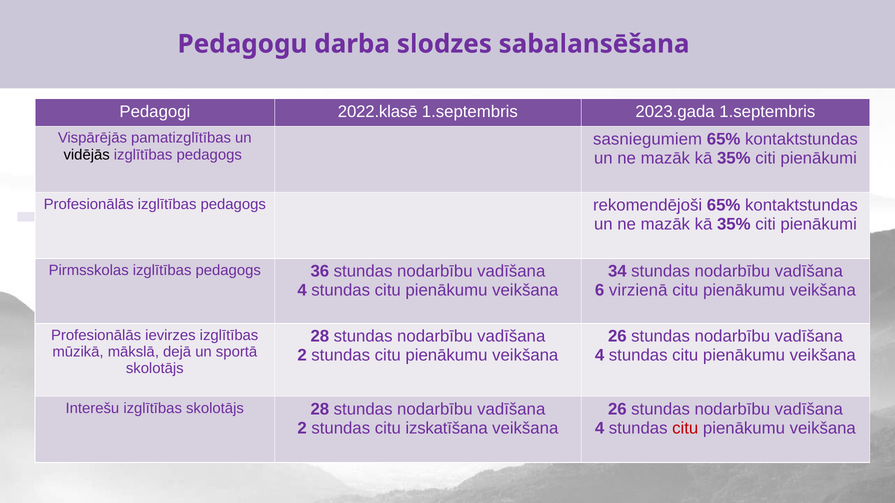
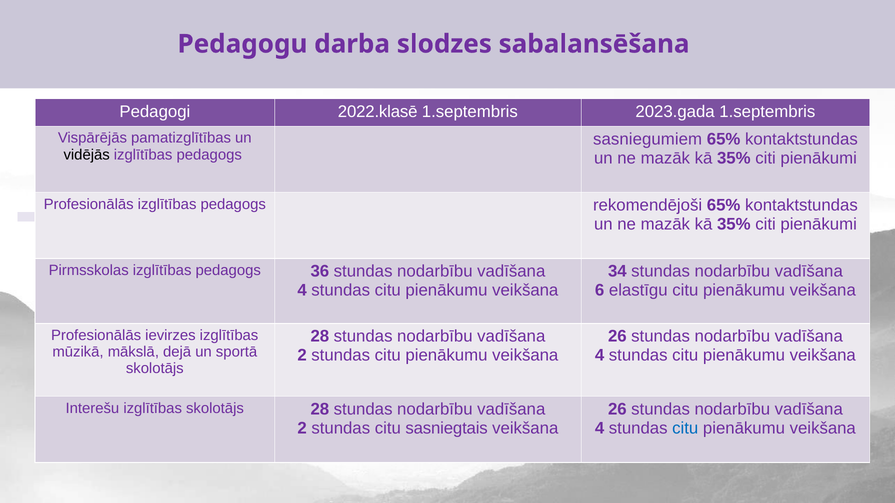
virzienā: virzienā -> elastīgu (638, 290)
izskatīšana: izskatīšana -> sasniegtais (447, 429)
citu colour: red -> blue (685, 429)
